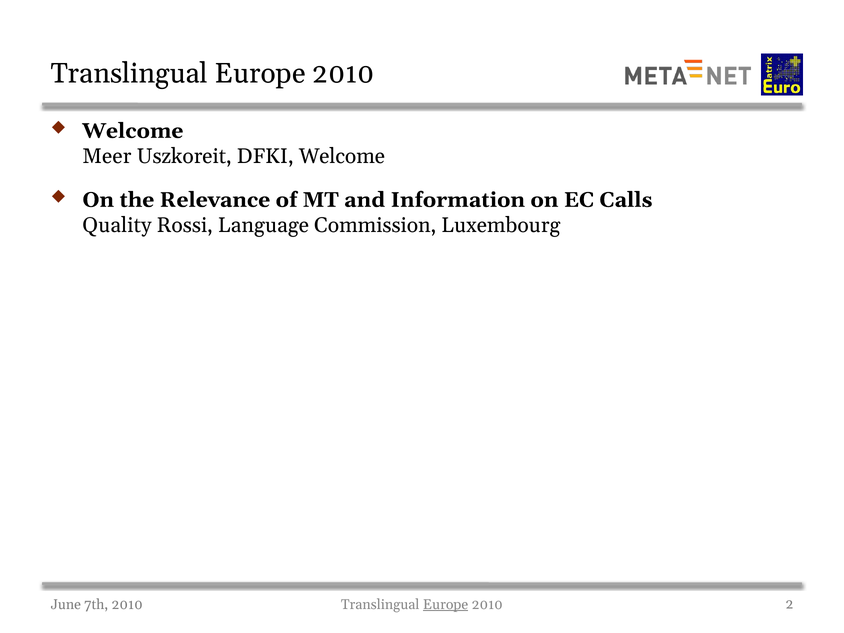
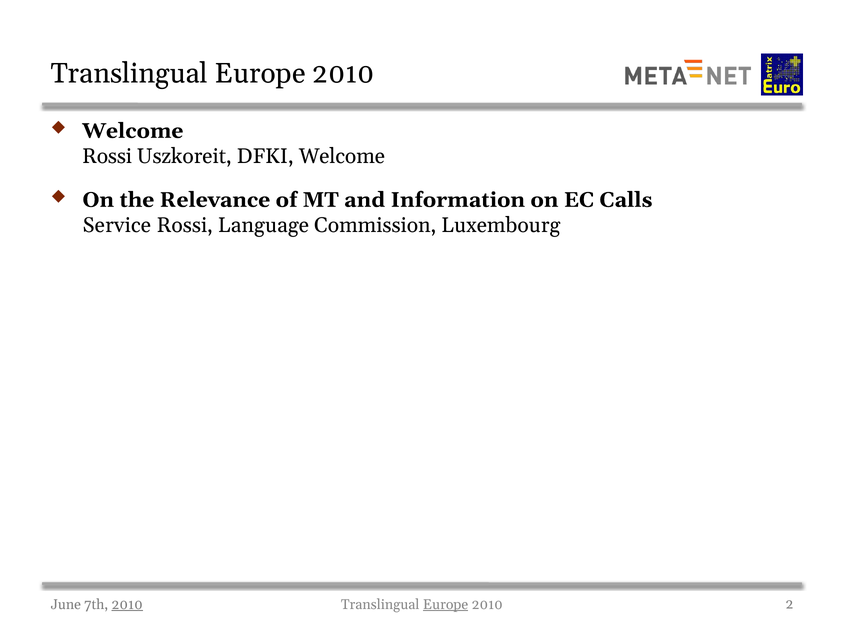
Meer: Meer -> Rossi (107, 156)
Quality: Quality -> Service (117, 225)
2010 underline: none -> present (127, 605)
